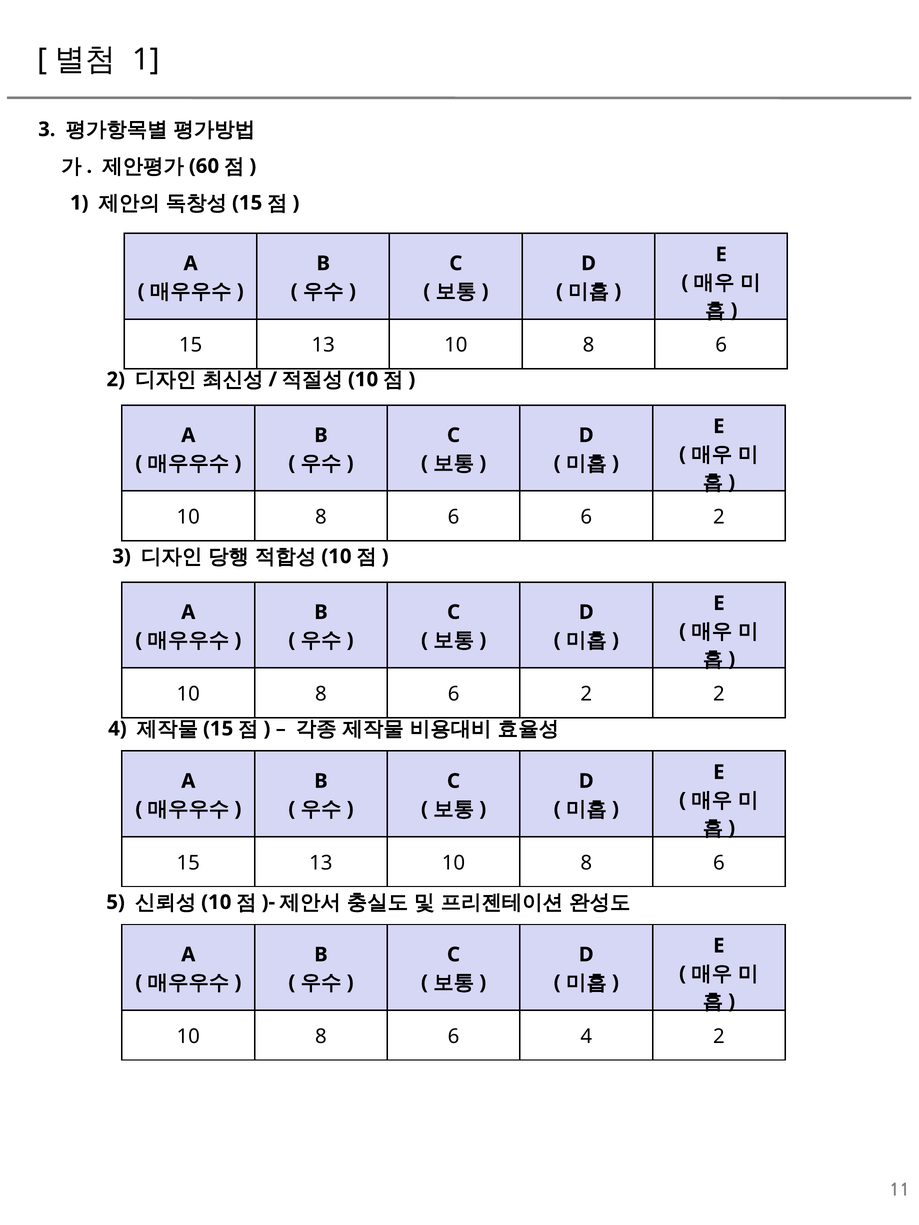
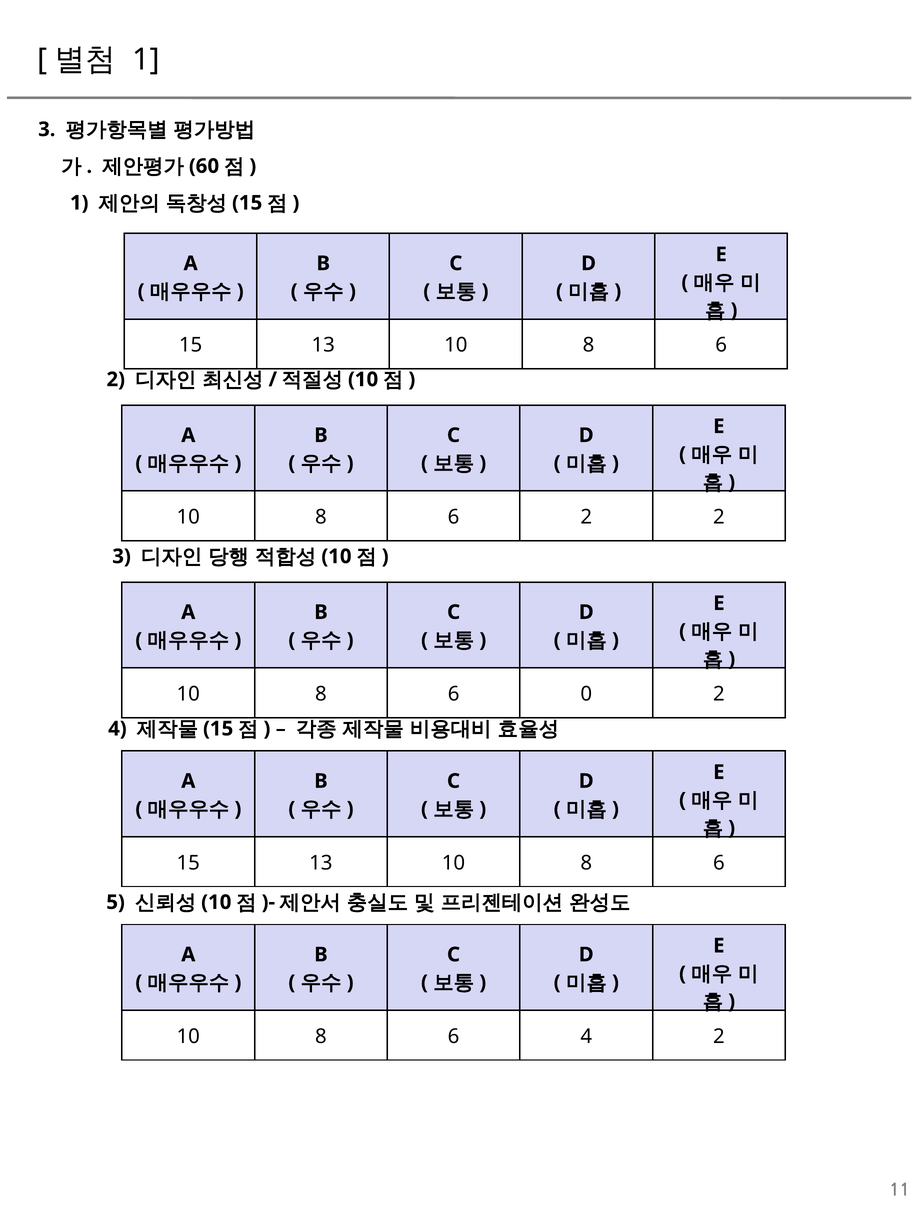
6: 6 -> 2 (586, 517)
2: 2 -> 0 (586, 694)
